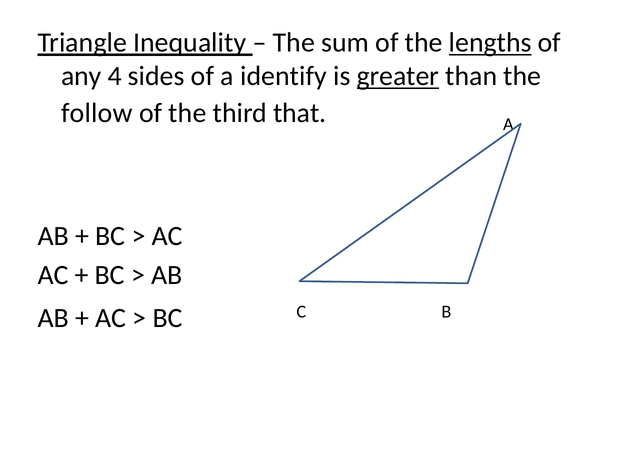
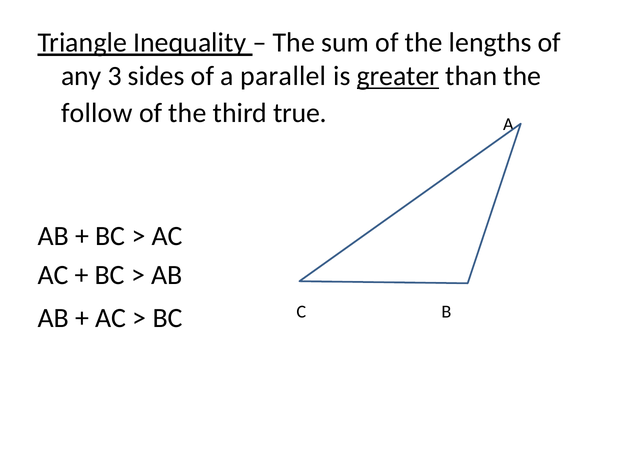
lengths underline: present -> none (490, 43)
4: 4 -> 3 (115, 76)
identify: identify -> parallel (283, 76)
that: that -> true (300, 113)
